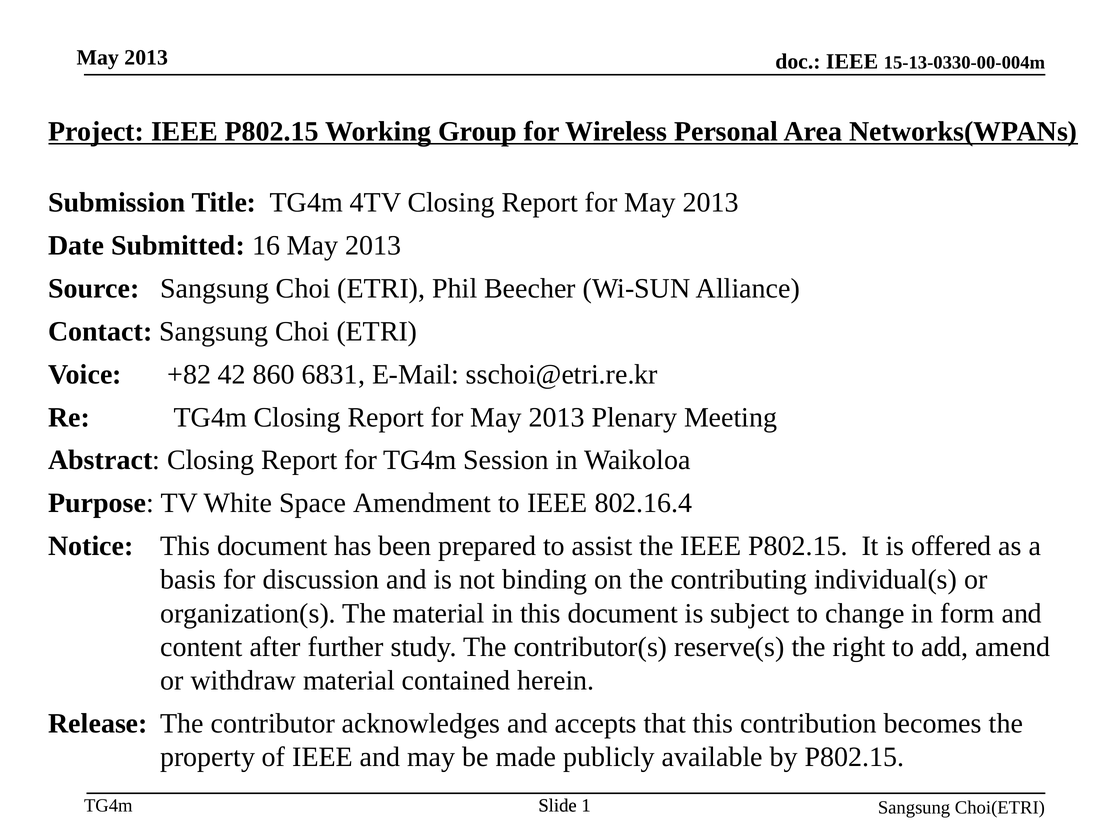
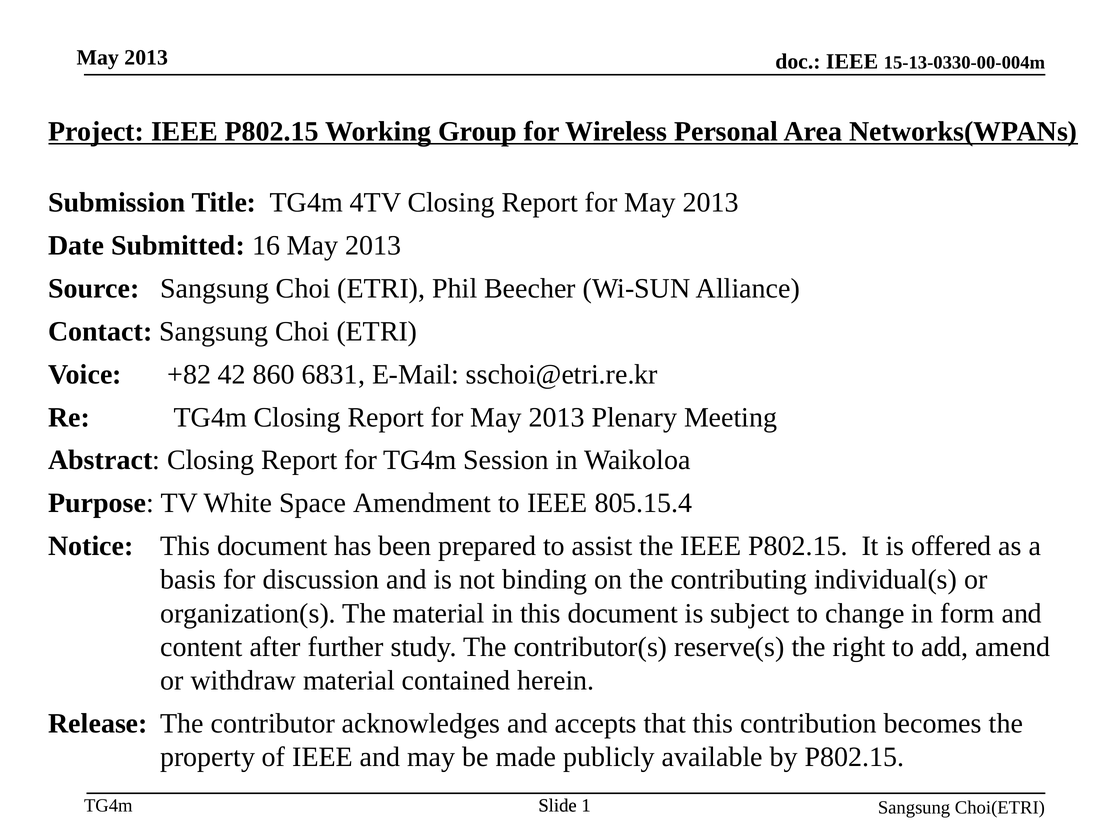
802.16.4: 802.16.4 -> 805.15.4 (643, 503)
